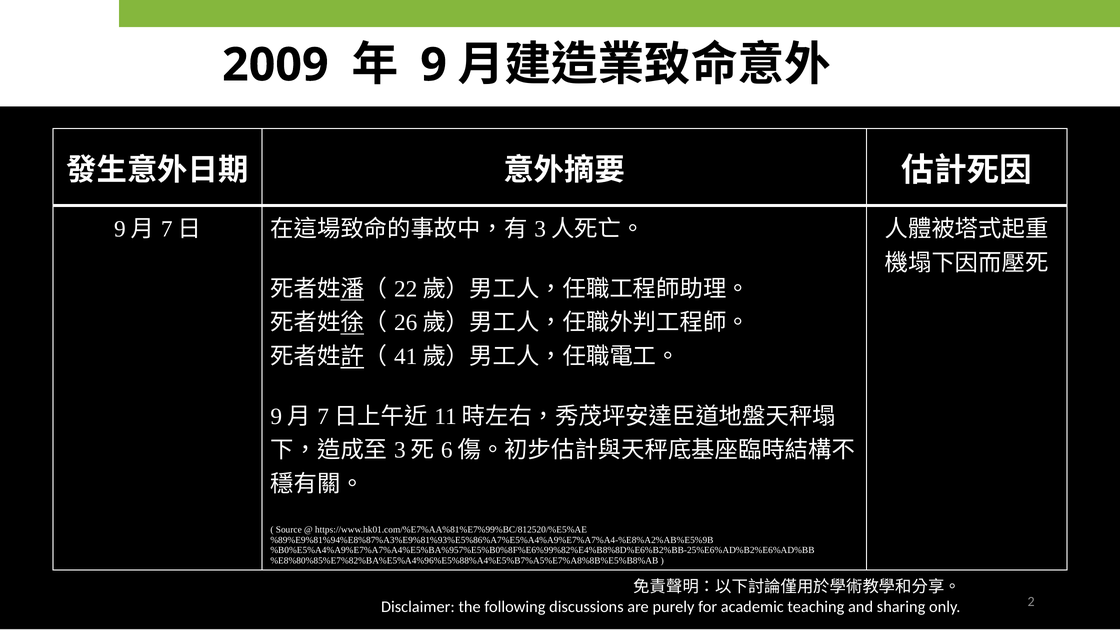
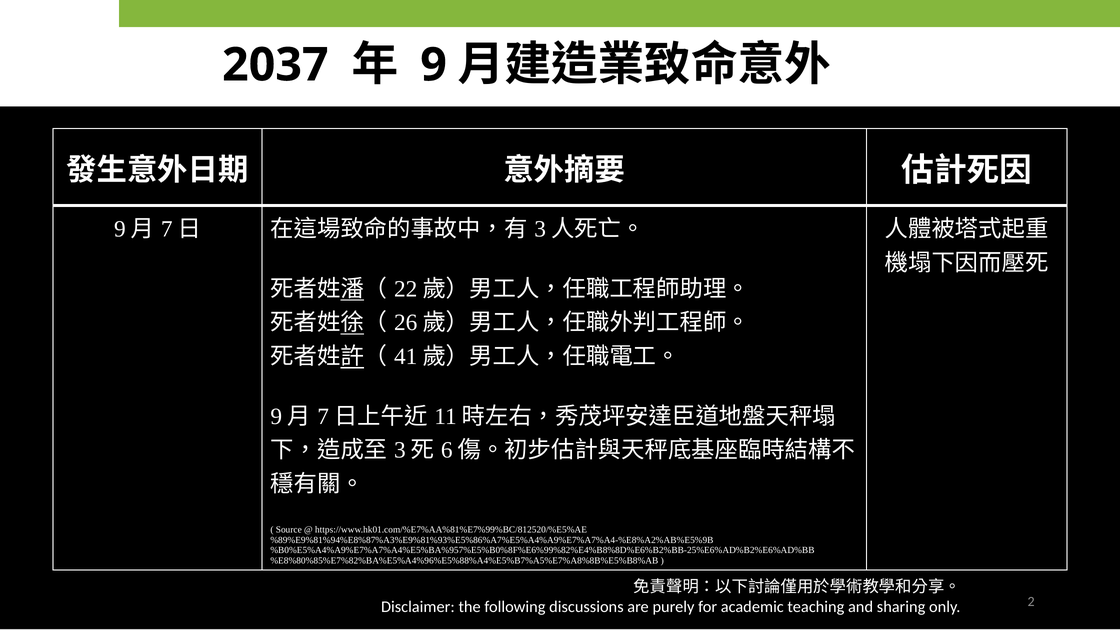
2009: 2009 -> 2037 (275, 65)
